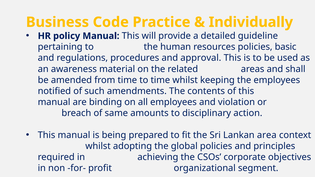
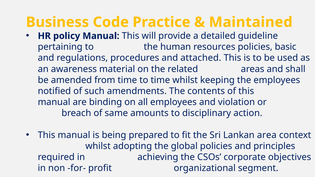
Individually: Individually -> Maintained (251, 22)
approval: approval -> attached (201, 58)
